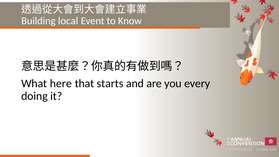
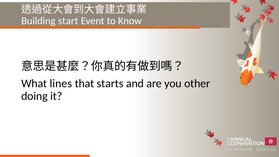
local: local -> start (68, 21)
here: here -> lines (61, 83)
every: every -> other (197, 83)
